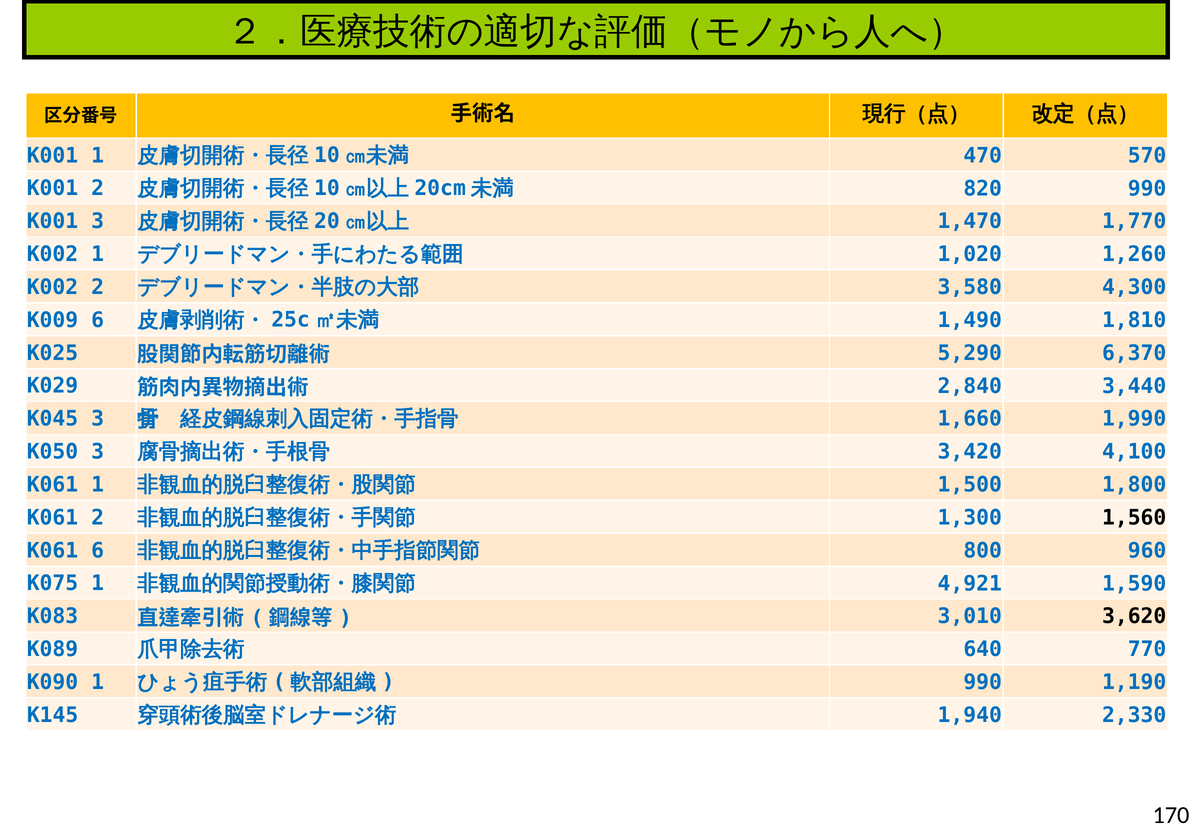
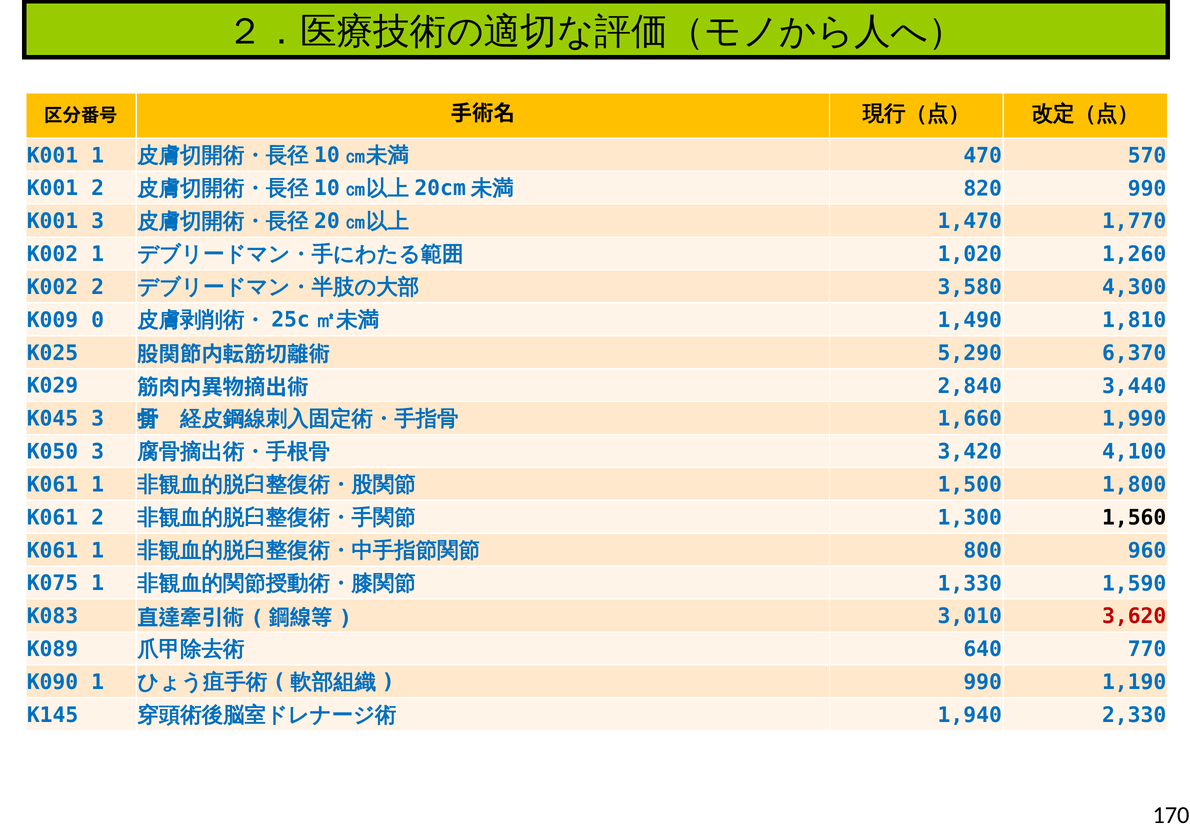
K009 6: 6 -> 0 (98, 320)
6: 6 -> 1 (98, 550)
4,921: 4,921 -> 1,330 (970, 583)
3,620 colour: black -> red (1134, 616)
